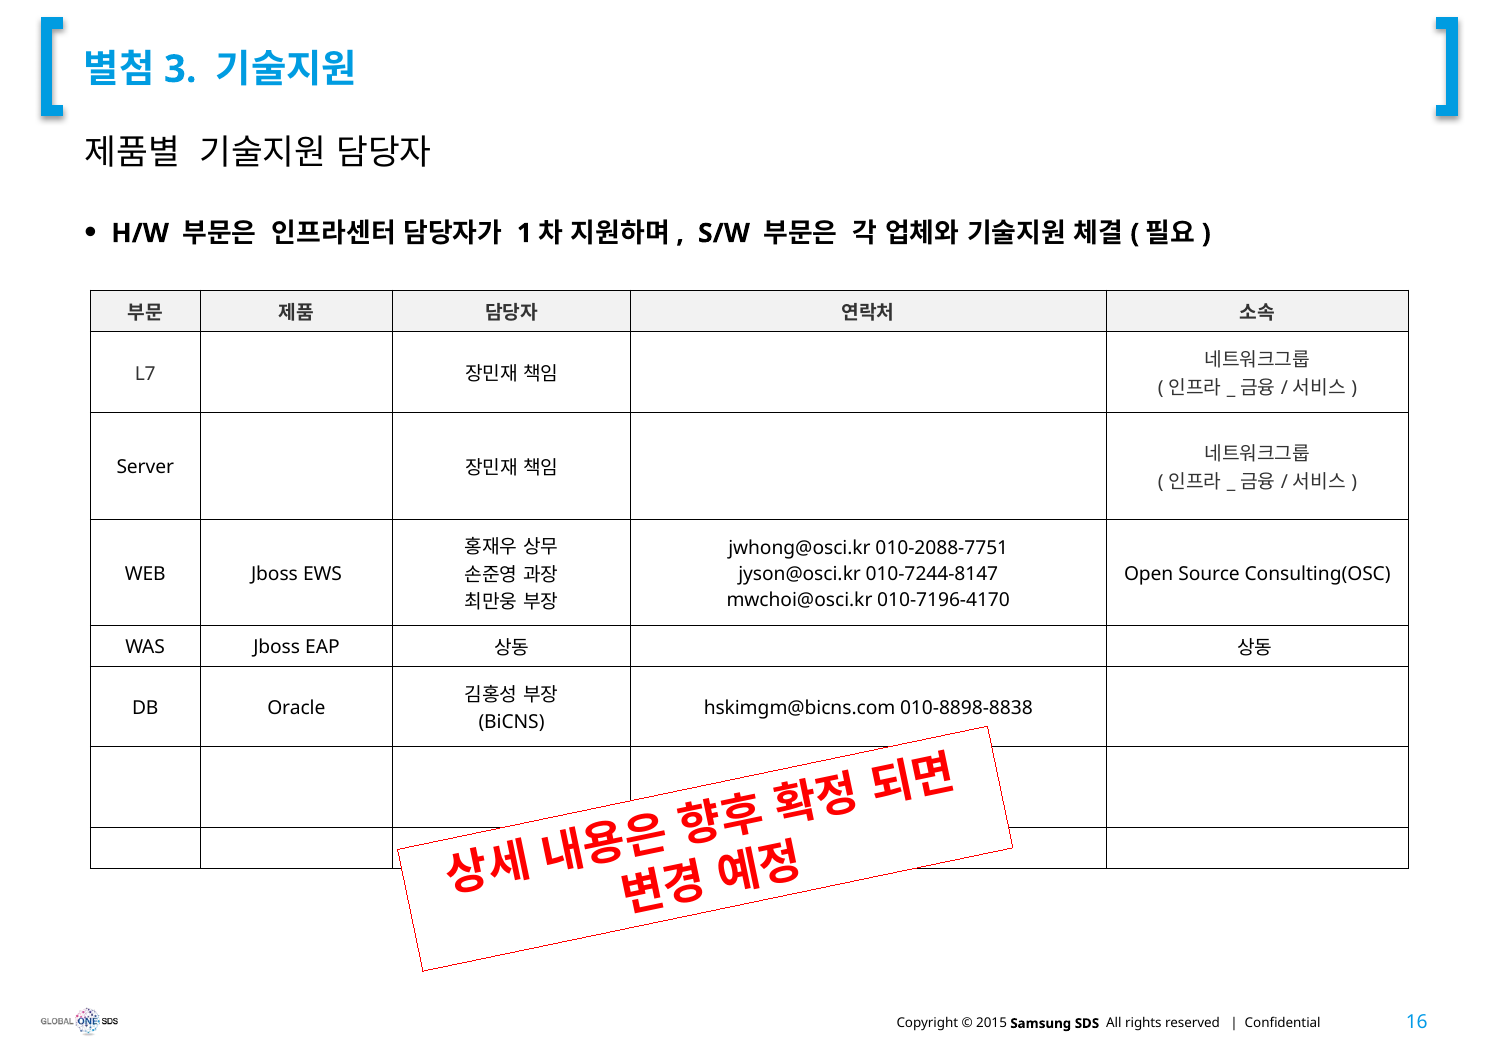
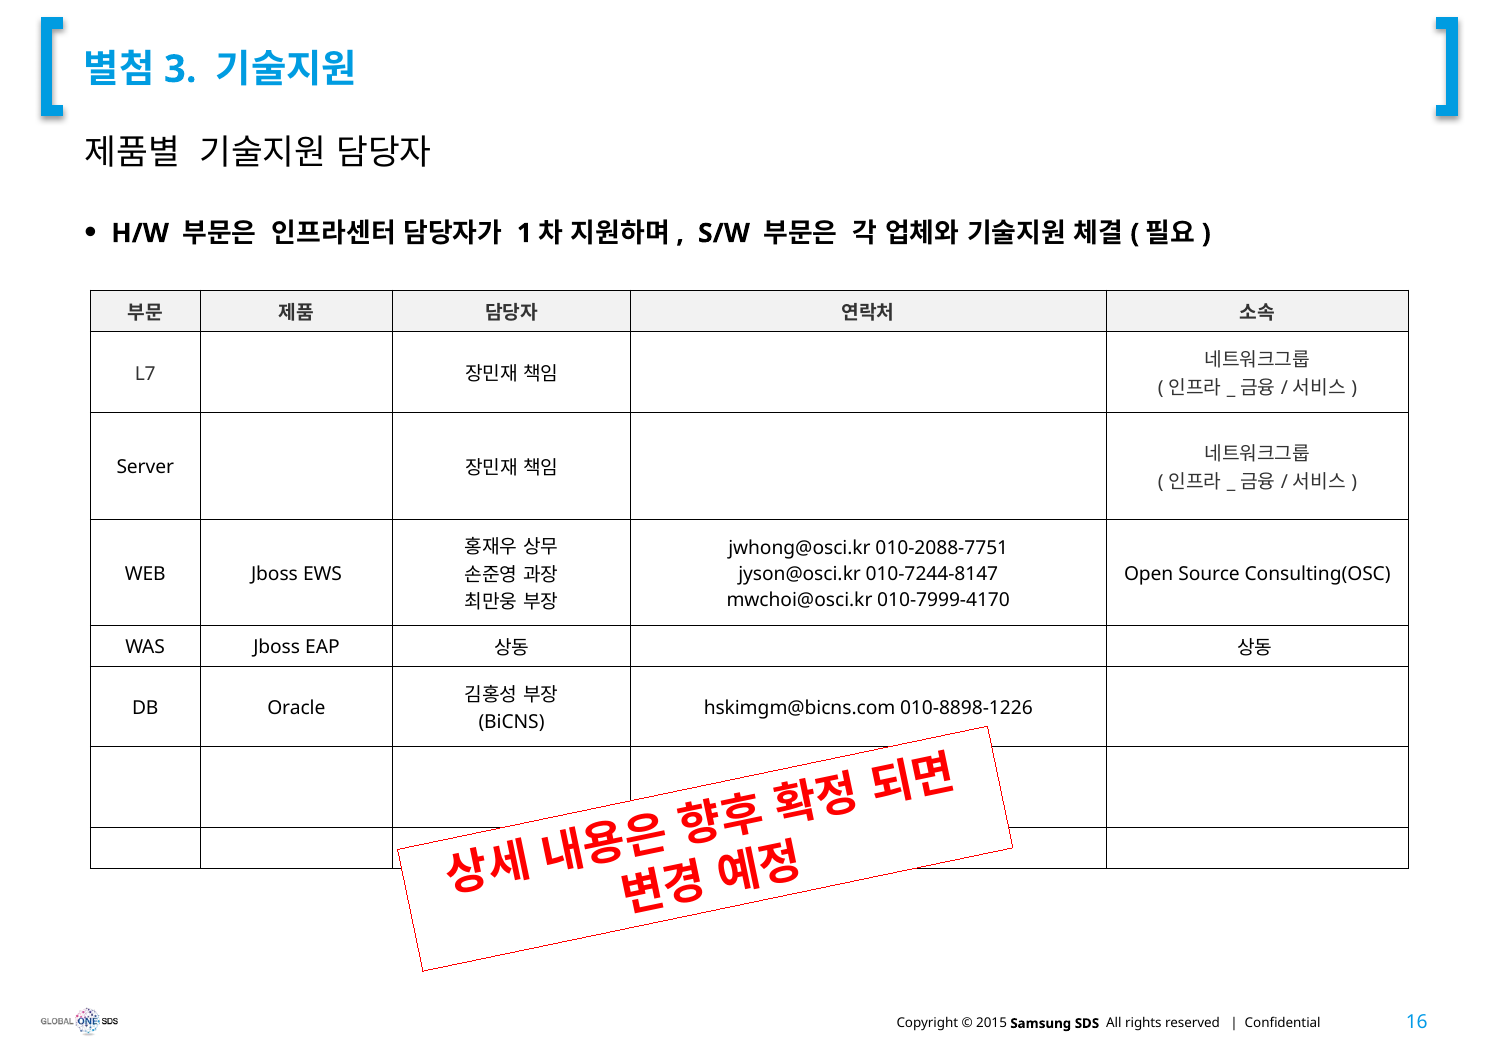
010-7196-4170: 010-7196-4170 -> 010-7999-4170 (944, 600)
010-8898-8838: 010-8898-8838 -> 010-8898-1226 (966, 708)
